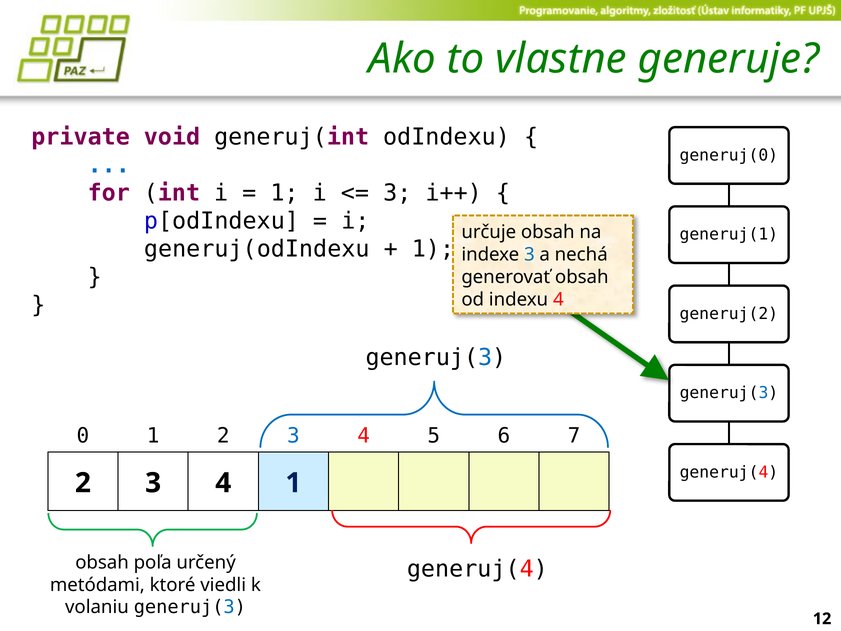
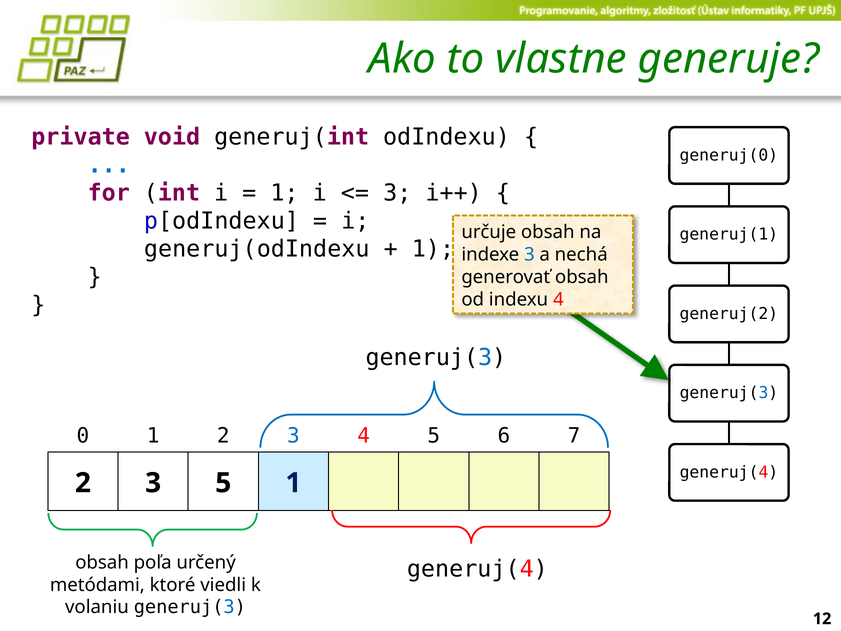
4: 4 -> 5 (223, 483)
